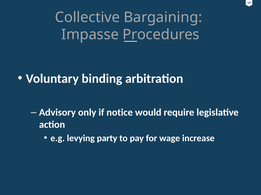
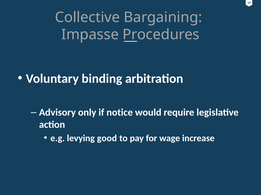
party: party -> good (107, 139)
